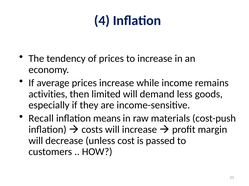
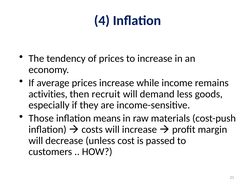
limited: limited -> recruit (106, 94)
Recall: Recall -> Those (41, 119)
